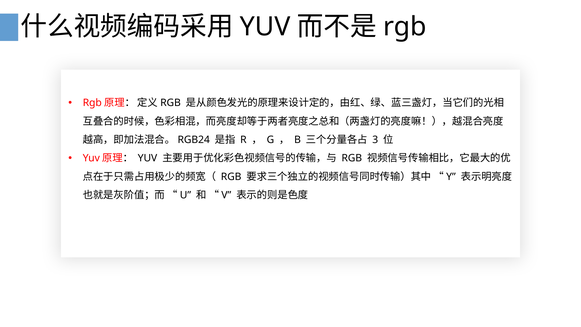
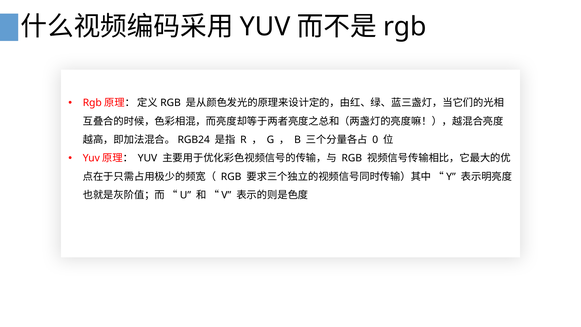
3: 3 -> 0 (375, 140)
